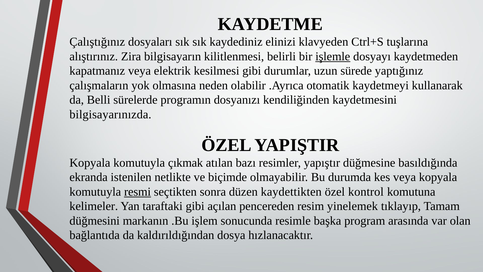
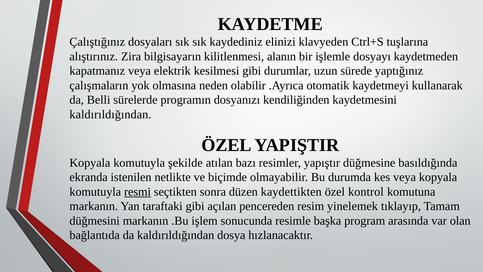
belirli: belirli -> alanın (282, 56)
işlemle underline: present -> none (333, 56)
bilgisayarınızda: bilgisayarınızda -> kaldırıldığından (110, 114)
çıkmak: çıkmak -> şekilde (185, 163)
kelimeler: kelimeler -> markanın (94, 206)
